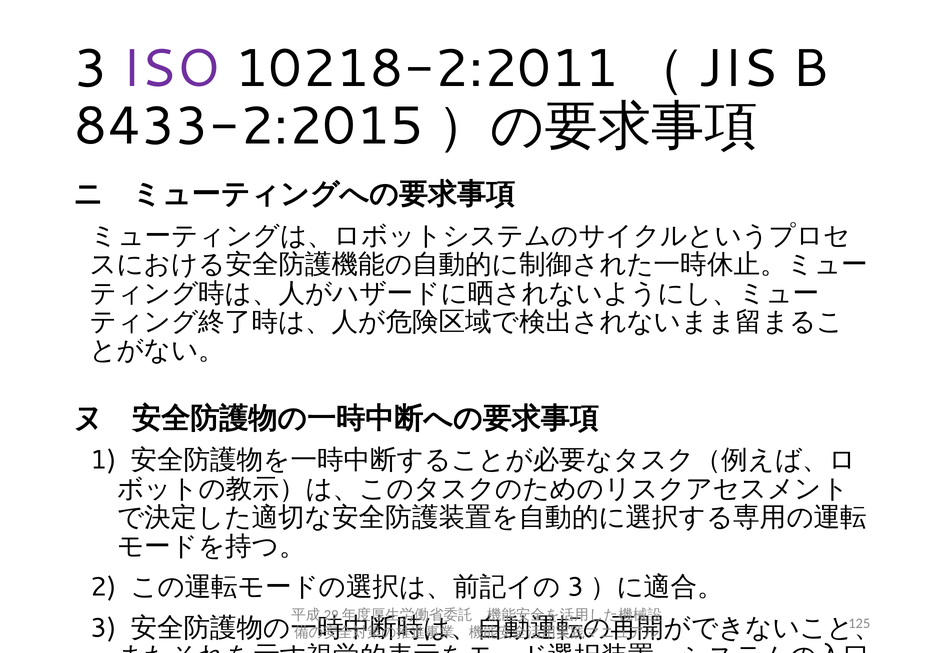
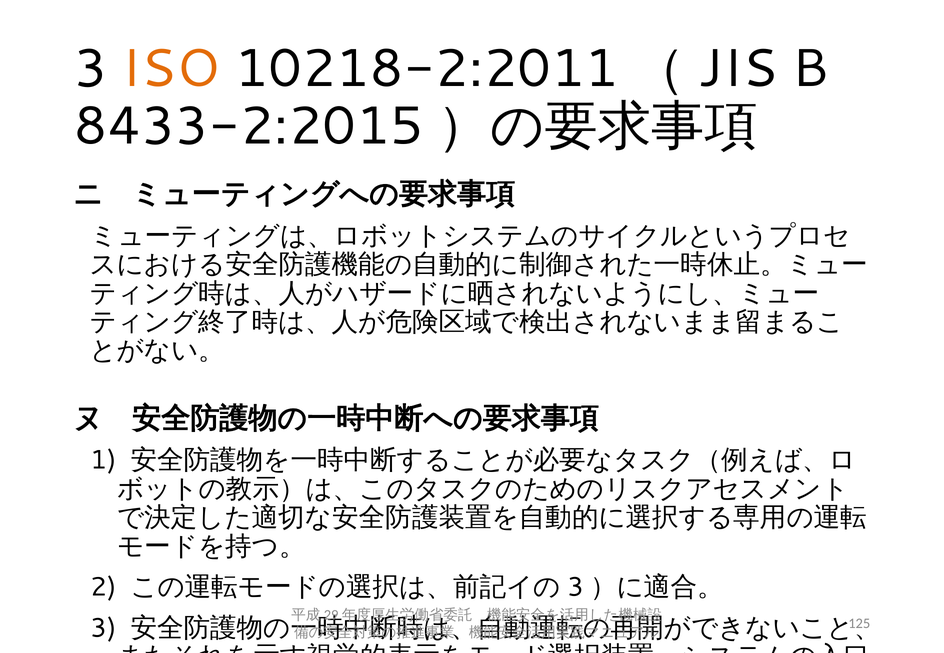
ISO colour: purple -> orange (171, 69)
